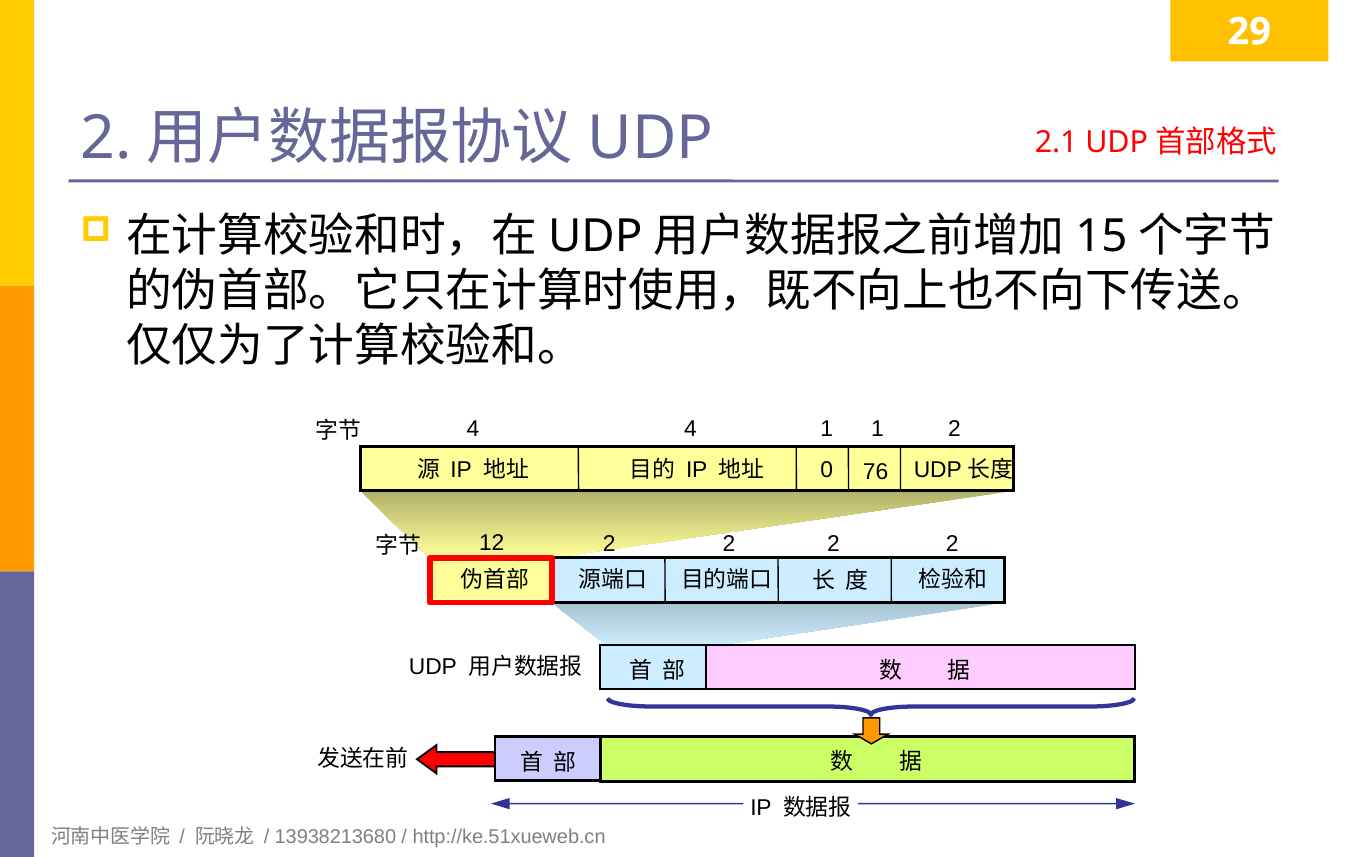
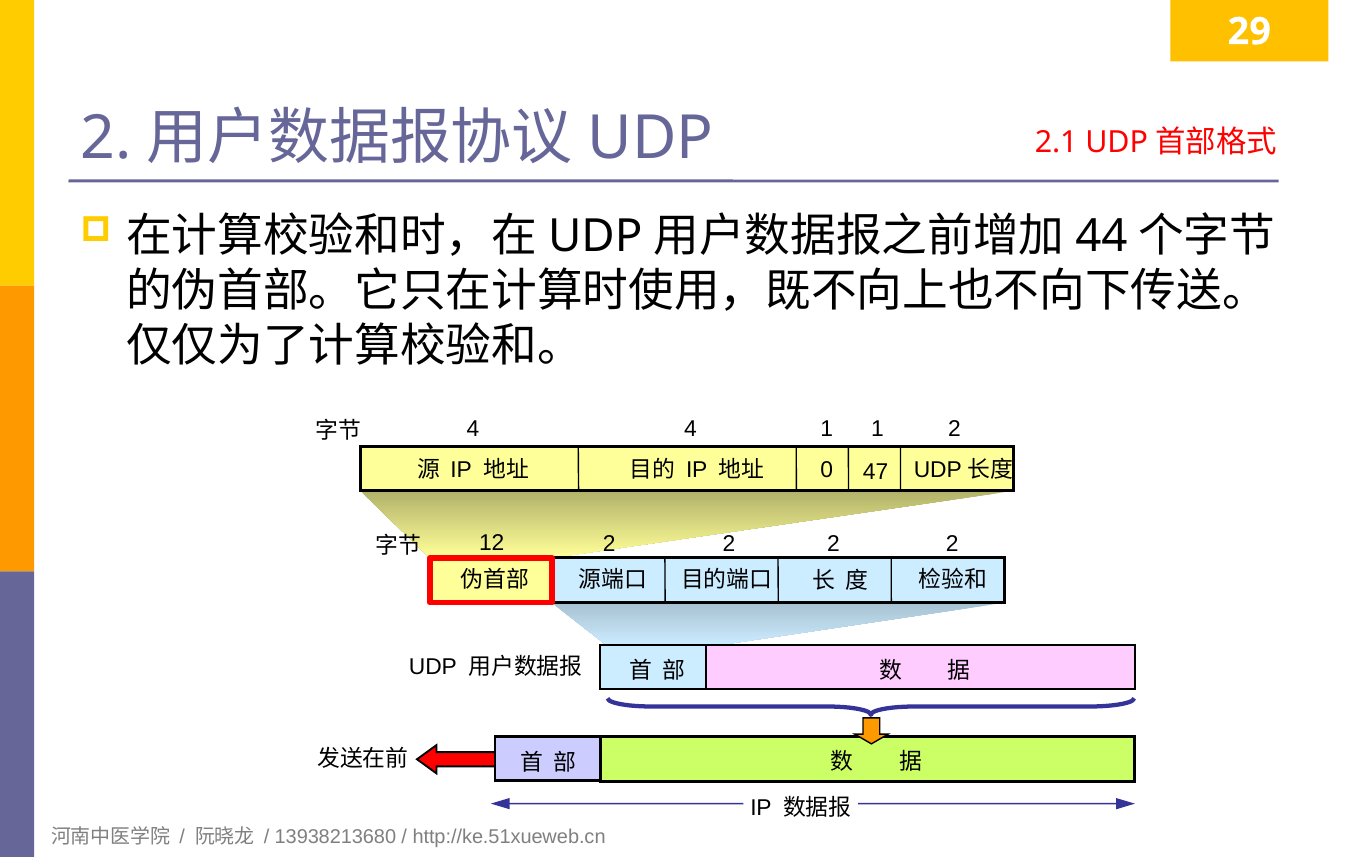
15: 15 -> 44 (1101, 236)
76: 76 -> 47 (876, 471)
